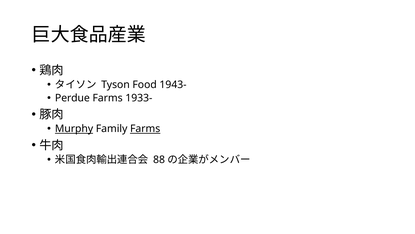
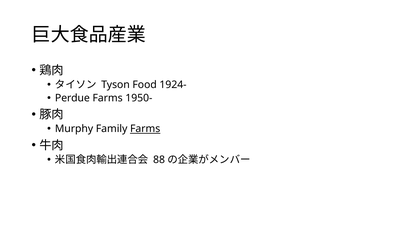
1943-: 1943- -> 1924- (173, 84)
1933-: 1933- -> 1950- (139, 98)
Murphy underline: present -> none (74, 129)
